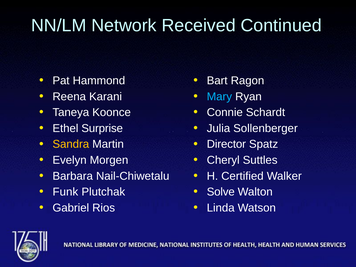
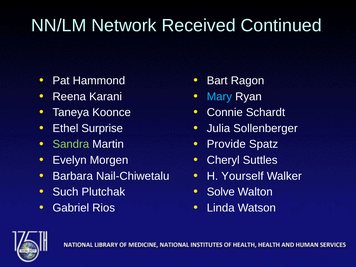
Sandra colour: yellow -> light green (71, 144)
Director: Director -> Provide (226, 144)
Certified: Certified -> Yourself (242, 176)
Funk: Funk -> Such (65, 192)
